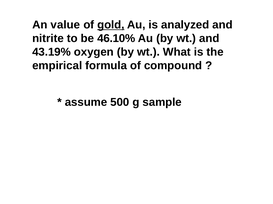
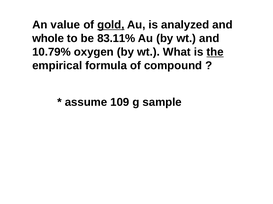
nitrite: nitrite -> whole (48, 39)
46.10%: 46.10% -> 83.11% (116, 39)
43.19%: 43.19% -> 10.79% (52, 52)
the underline: none -> present (215, 52)
500: 500 -> 109 (120, 102)
